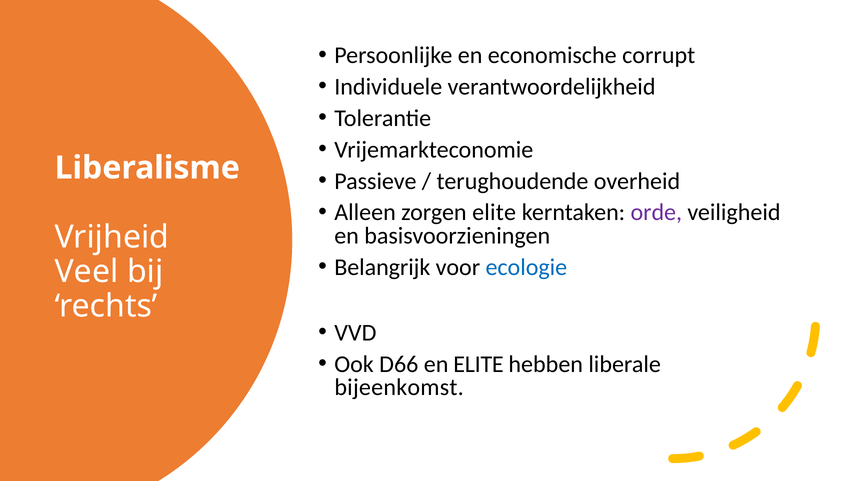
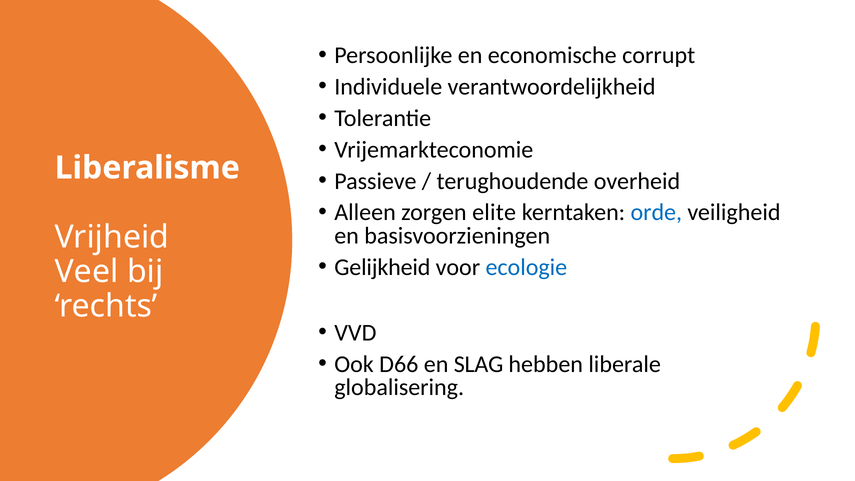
orde colour: purple -> blue (656, 212)
Belangrijk: Belangrijk -> Gelijkheid (382, 267)
en ELITE: ELITE -> SLAG (479, 364)
bijeenkomst: bijeenkomst -> globalisering (399, 387)
